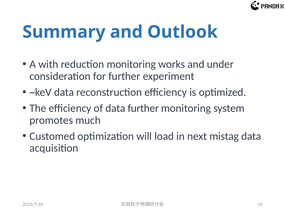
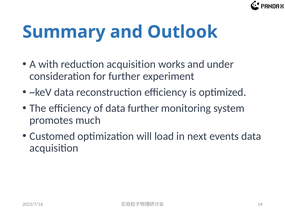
reduction monitoring: monitoring -> acquisition (131, 64)
mistag: mistag -> events (224, 136)
